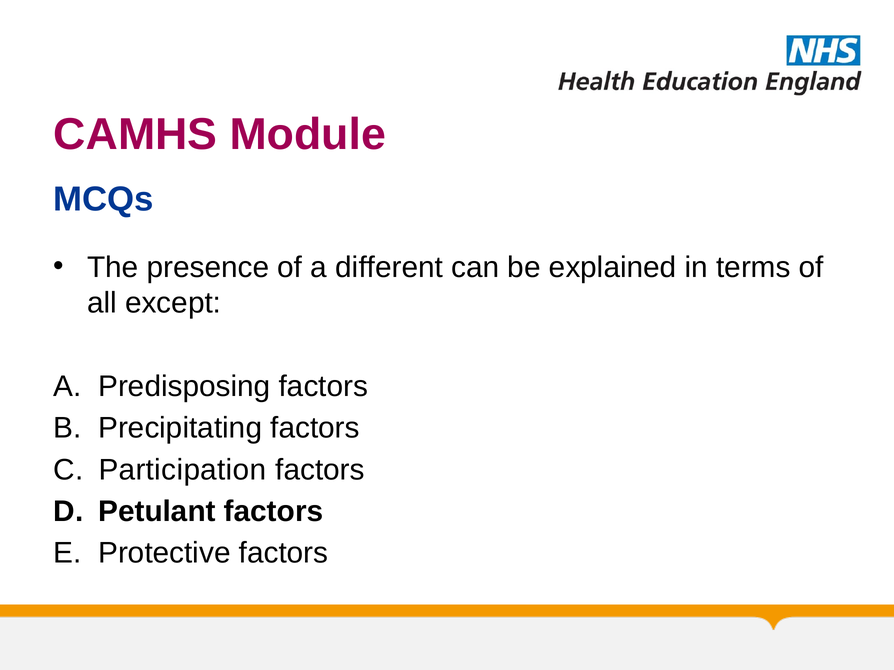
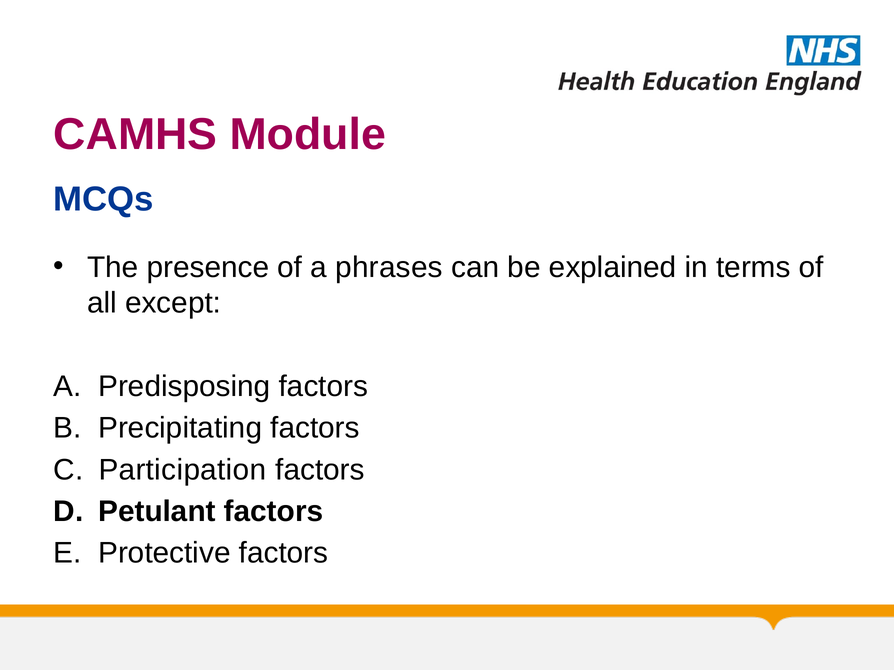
different: different -> phrases (389, 267)
